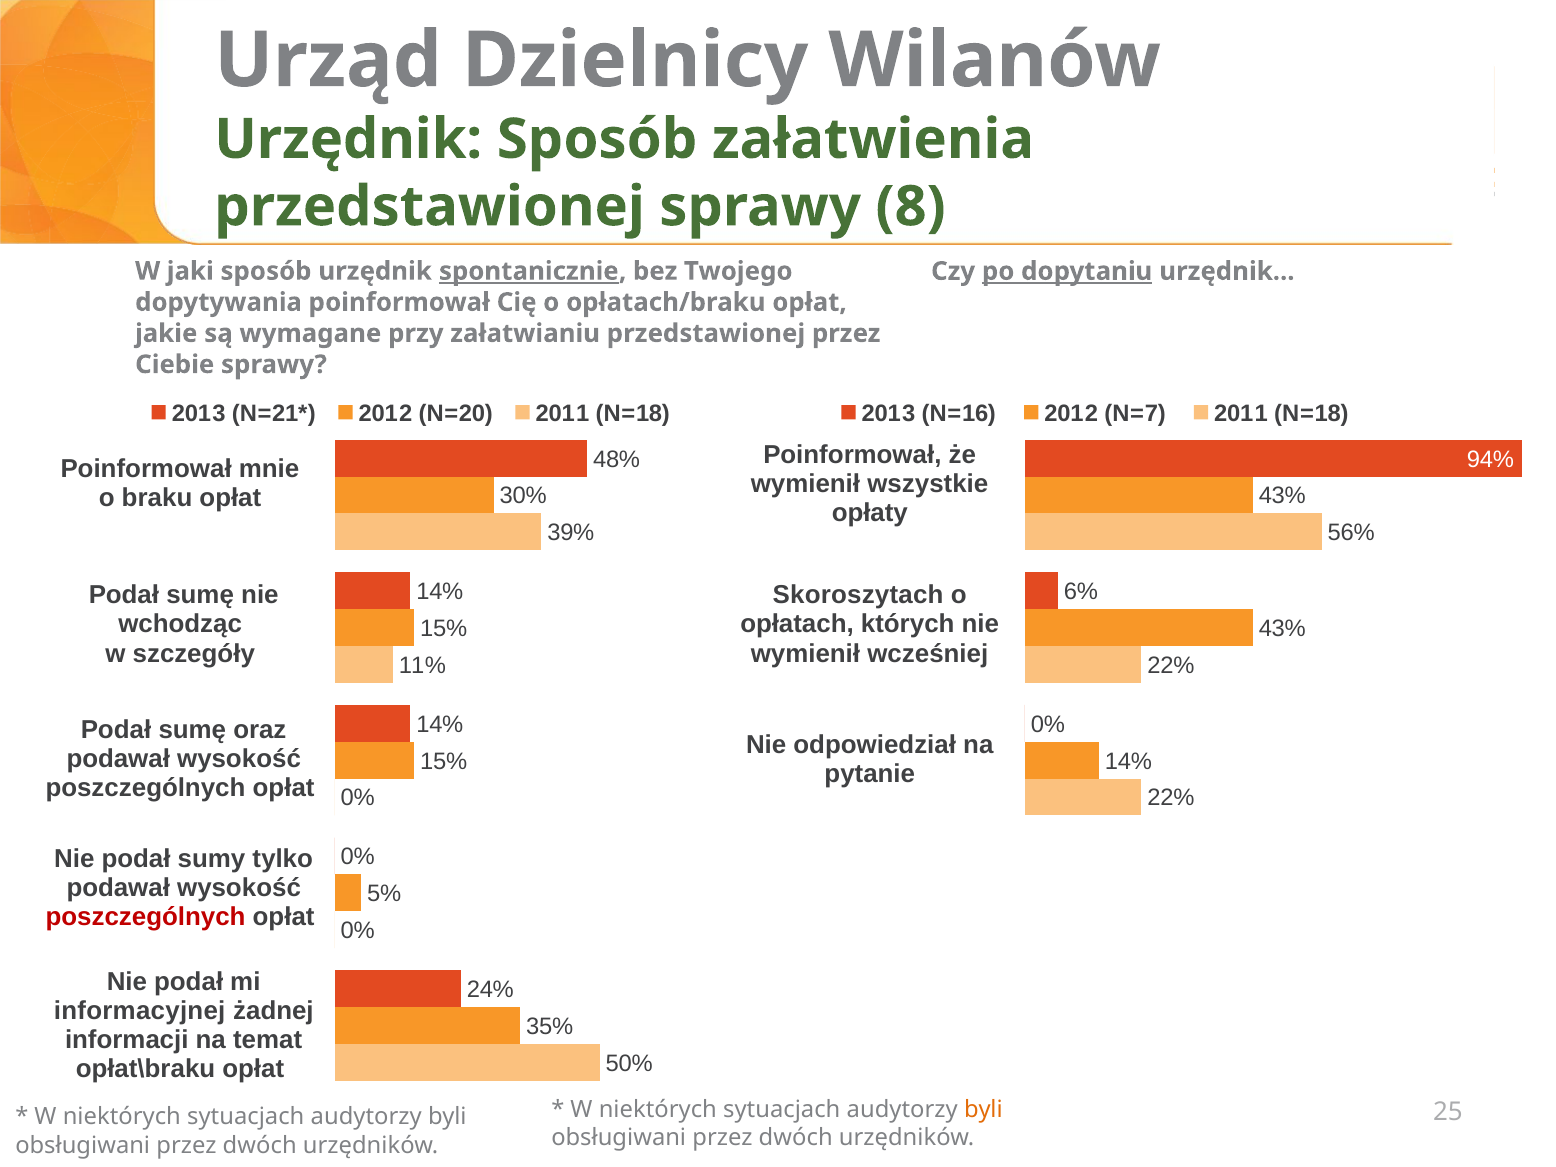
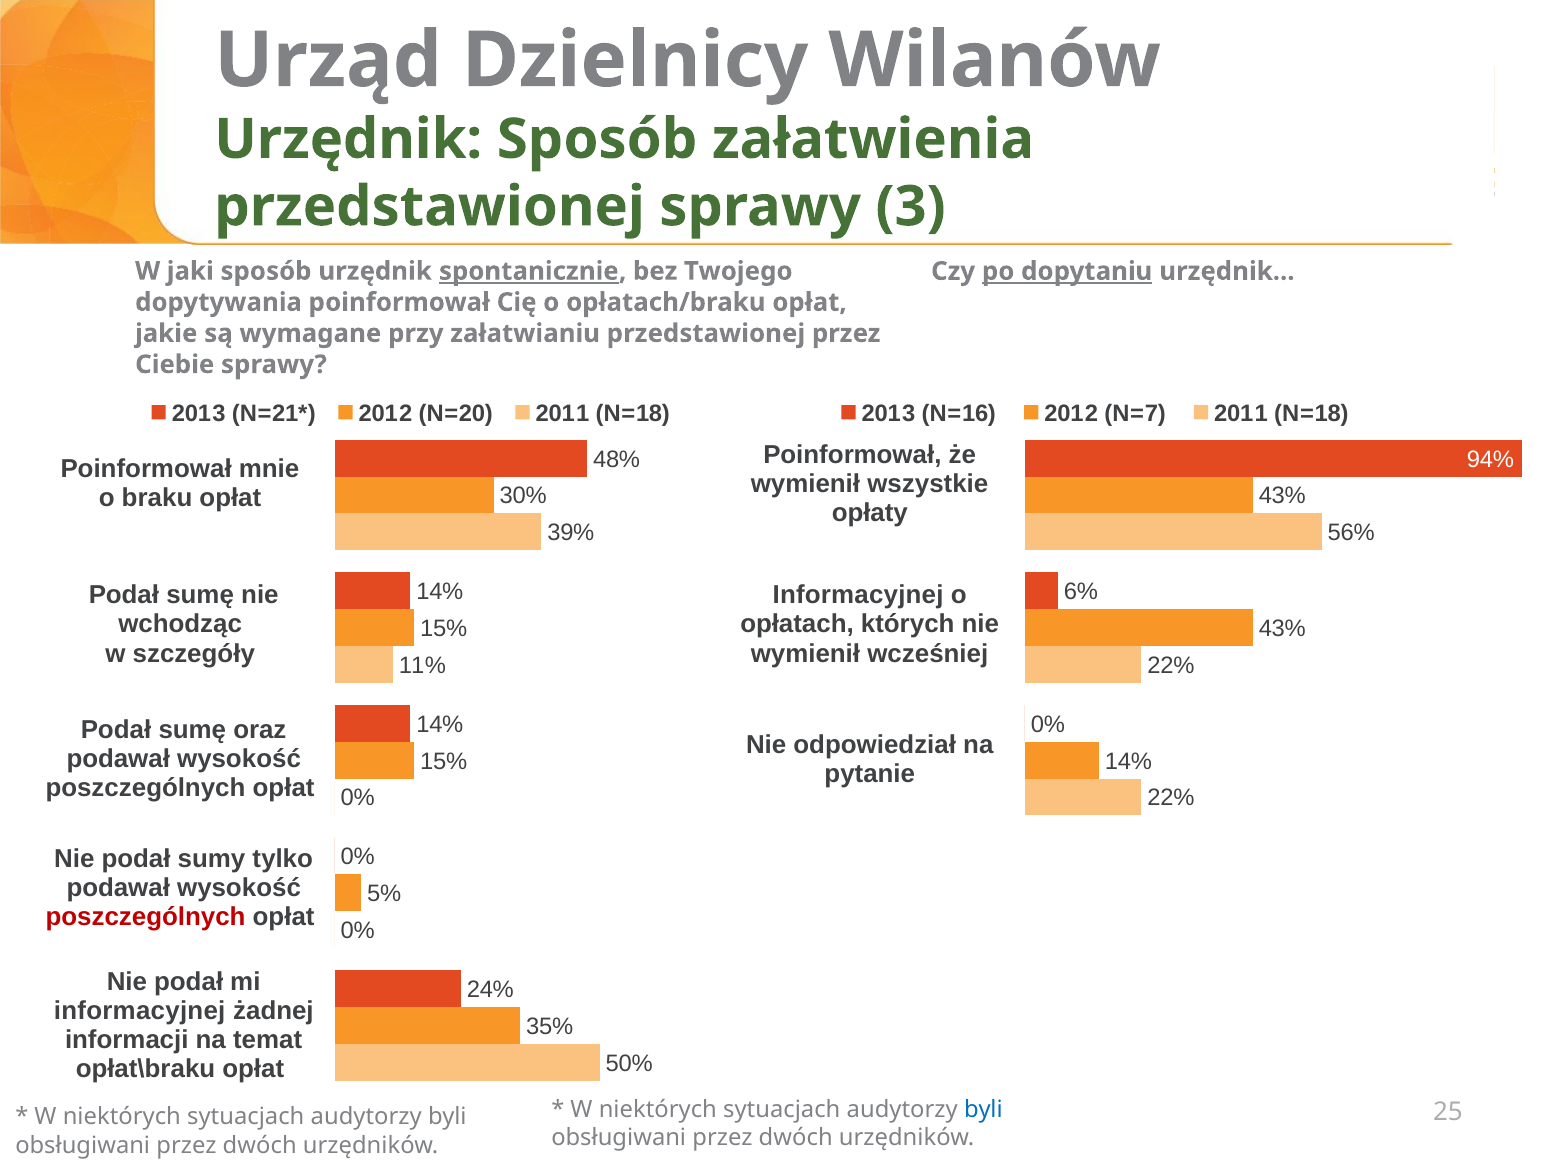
8: 8 -> 3 (911, 207)
Skoroszytach: Skoroszytach -> Informacyjnej (858, 595)
byli colour: orange -> blue (983, 1110)
